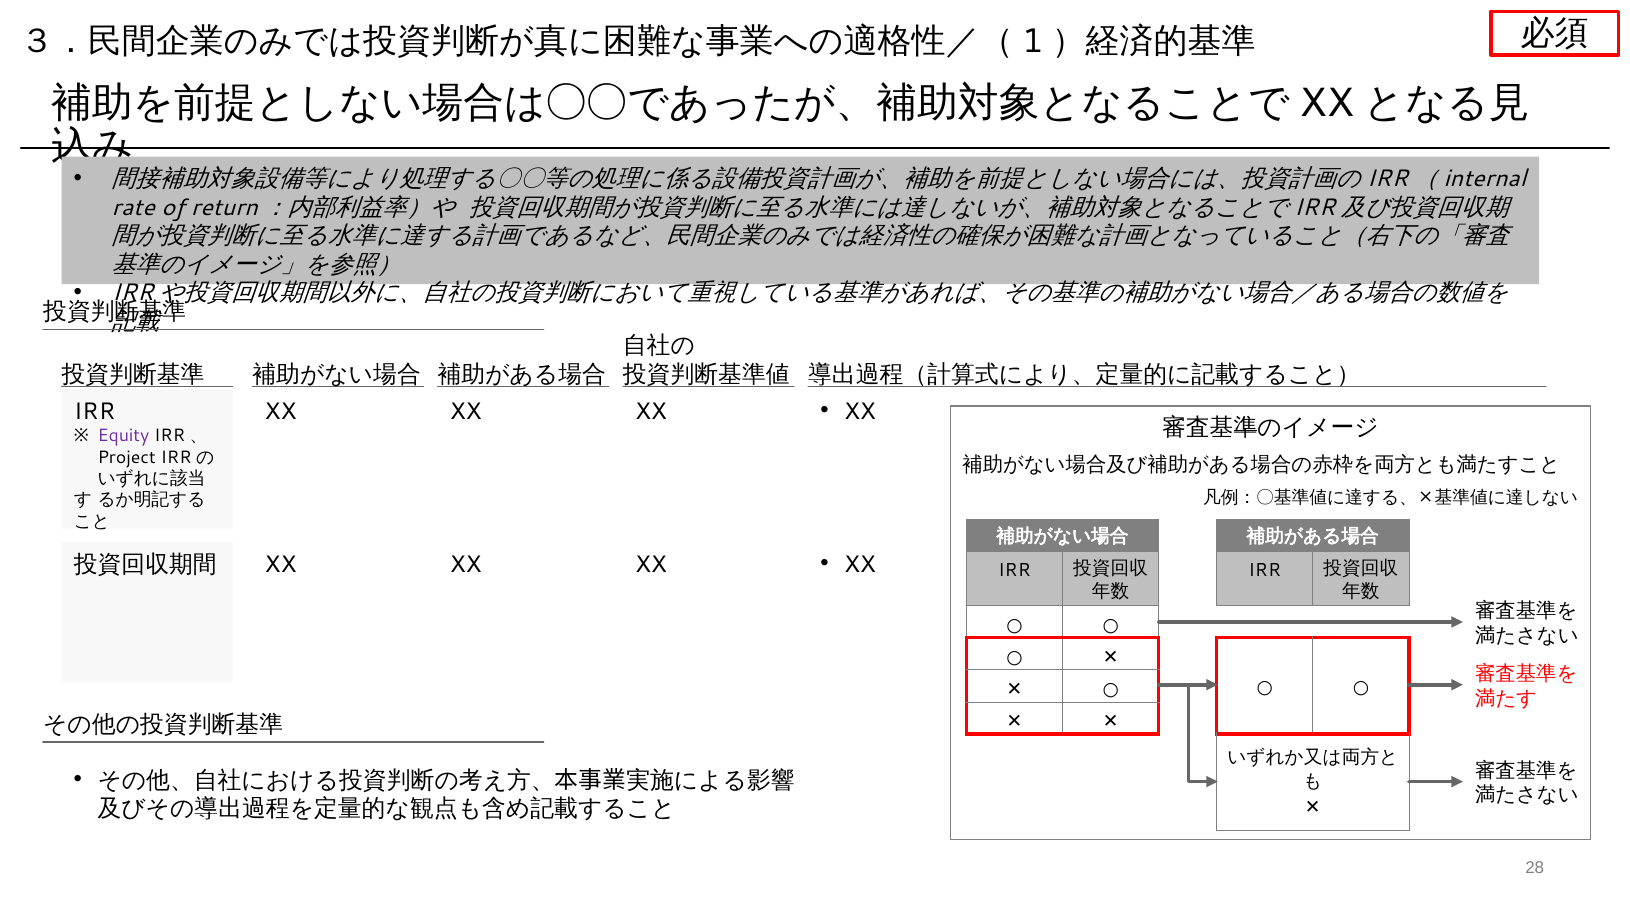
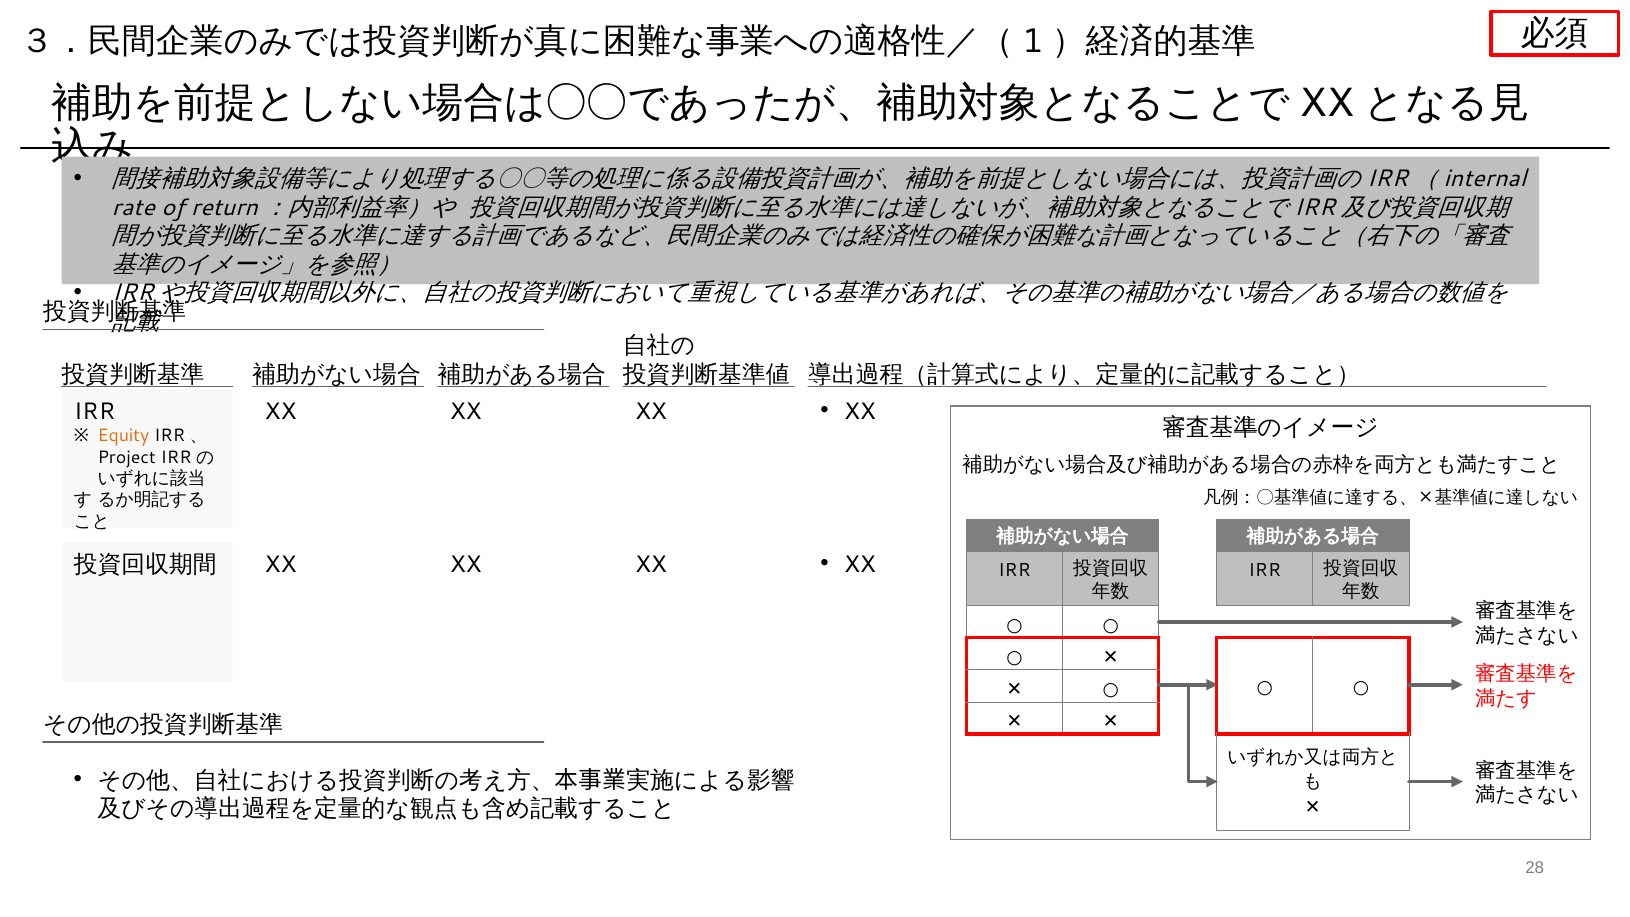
Equity colour: purple -> orange (123, 436)
